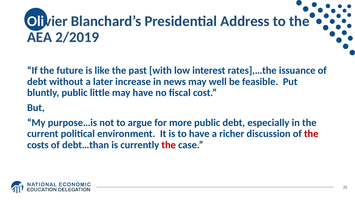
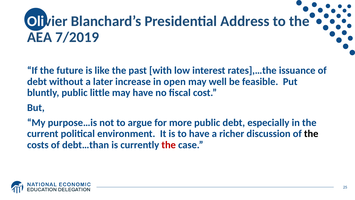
2/2019: 2/2019 -> 7/2019 (77, 37)
news: news -> open (175, 81)
the colour: red -> black (311, 134)
